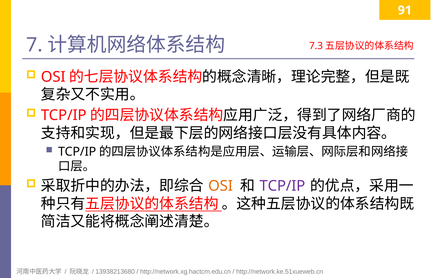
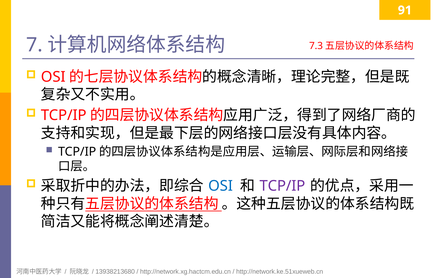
OSI colour: orange -> blue (221, 186)
